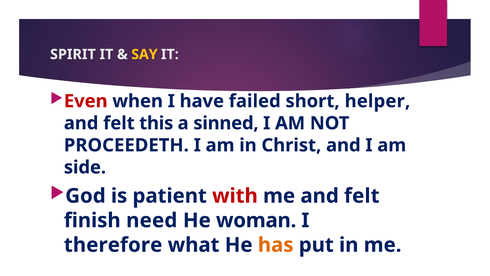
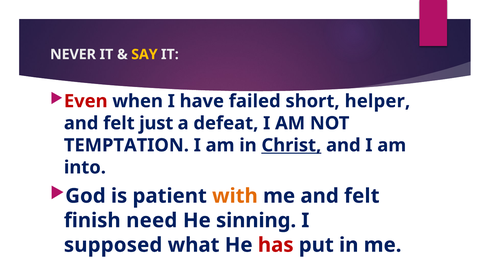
SPIRIT: SPIRIT -> NEVER (73, 54)
this: this -> just (156, 123)
sinned: sinned -> defeat (226, 123)
PROCEEDETH: PROCEEDETH -> TEMPTATION (126, 145)
Christ underline: none -> present (291, 145)
side: side -> into (85, 167)
with colour: red -> orange (235, 196)
woman: woman -> sinning (256, 220)
therefore: therefore -> supposed (113, 245)
has colour: orange -> red (276, 245)
